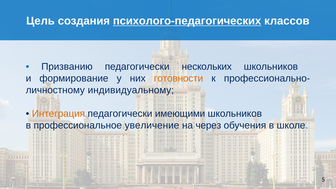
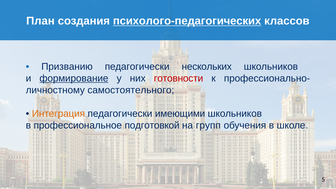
Цель: Цель -> План (40, 21)
формирование underline: none -> present (74, 78)
готовности colour: orange -> red (179, 78)
индивидуальному: индивидуальному -> самостоятельного (131, 90)
увеличение: увеличение -> подготовкой (152, 125)
через: через -> групп (208, 125)
